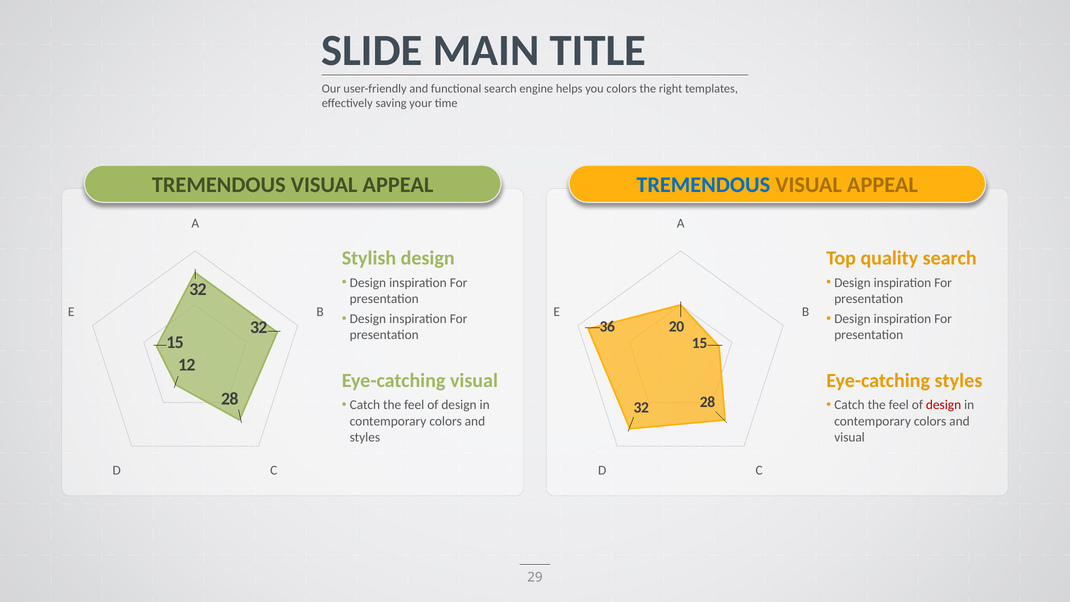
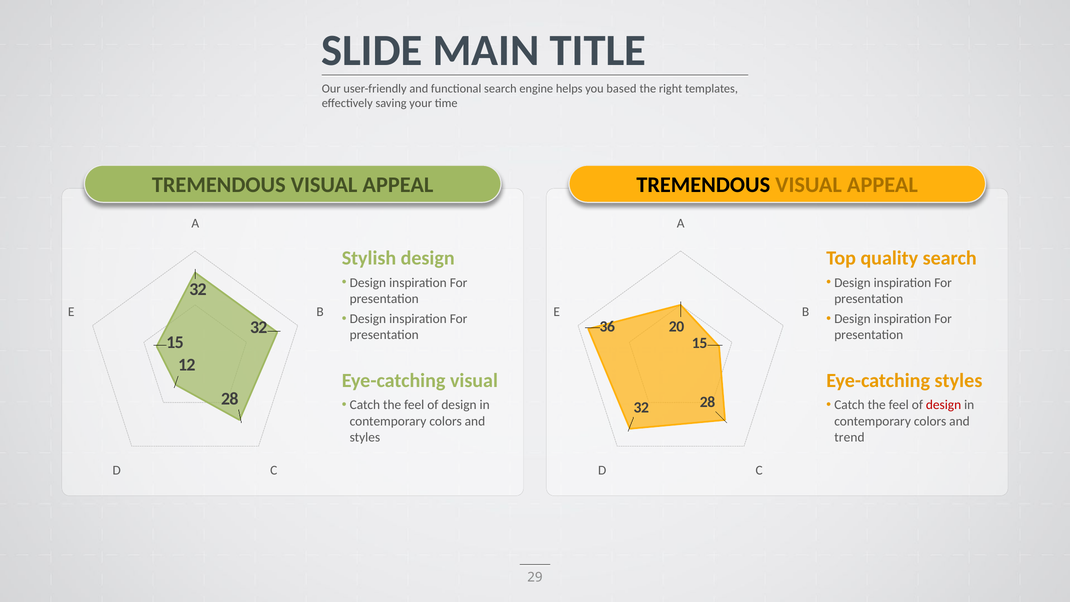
you colors: colors -> based (621, 89)
TREMENDOUS colour: blue -> black (703, 185)
visual: visual -> trend (849, 437)
